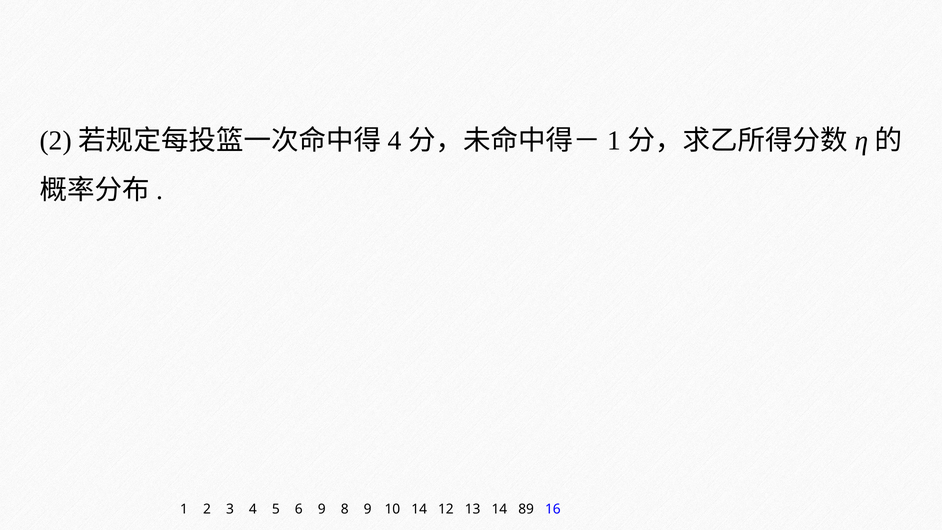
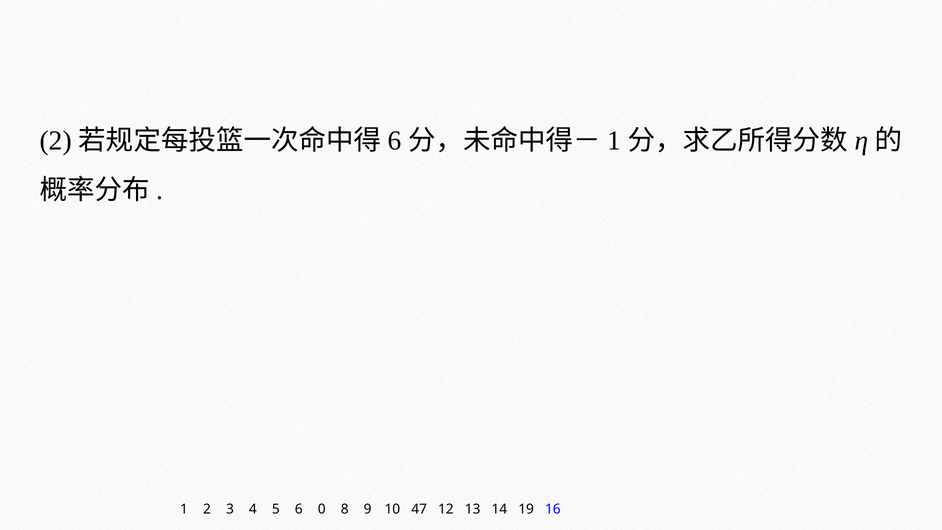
4: 4 -> 6 (395, 141)
6 9: 9 -> 0 (322, 509)
10 14: 14 -> 47 (419, 509)
89: 89 -> 19 (526, 509)
